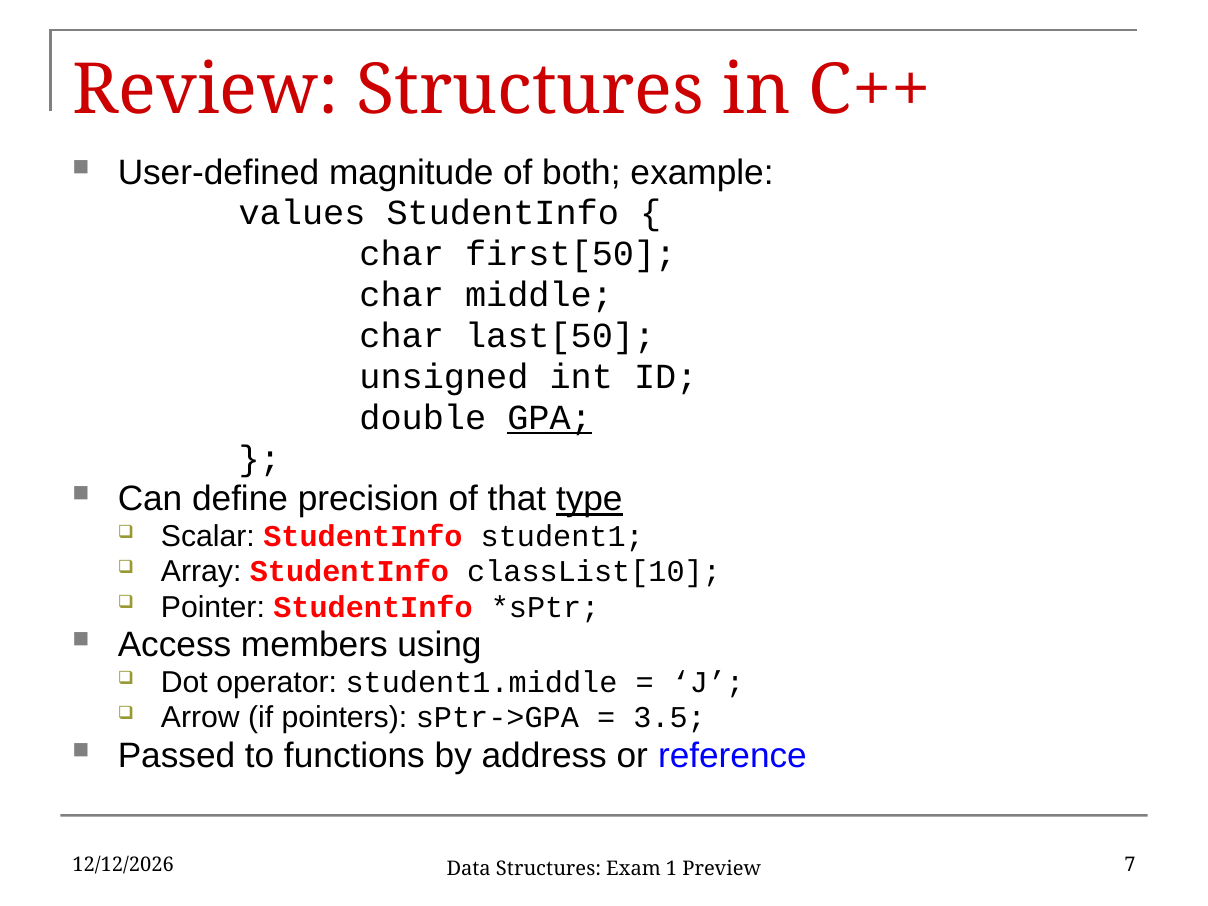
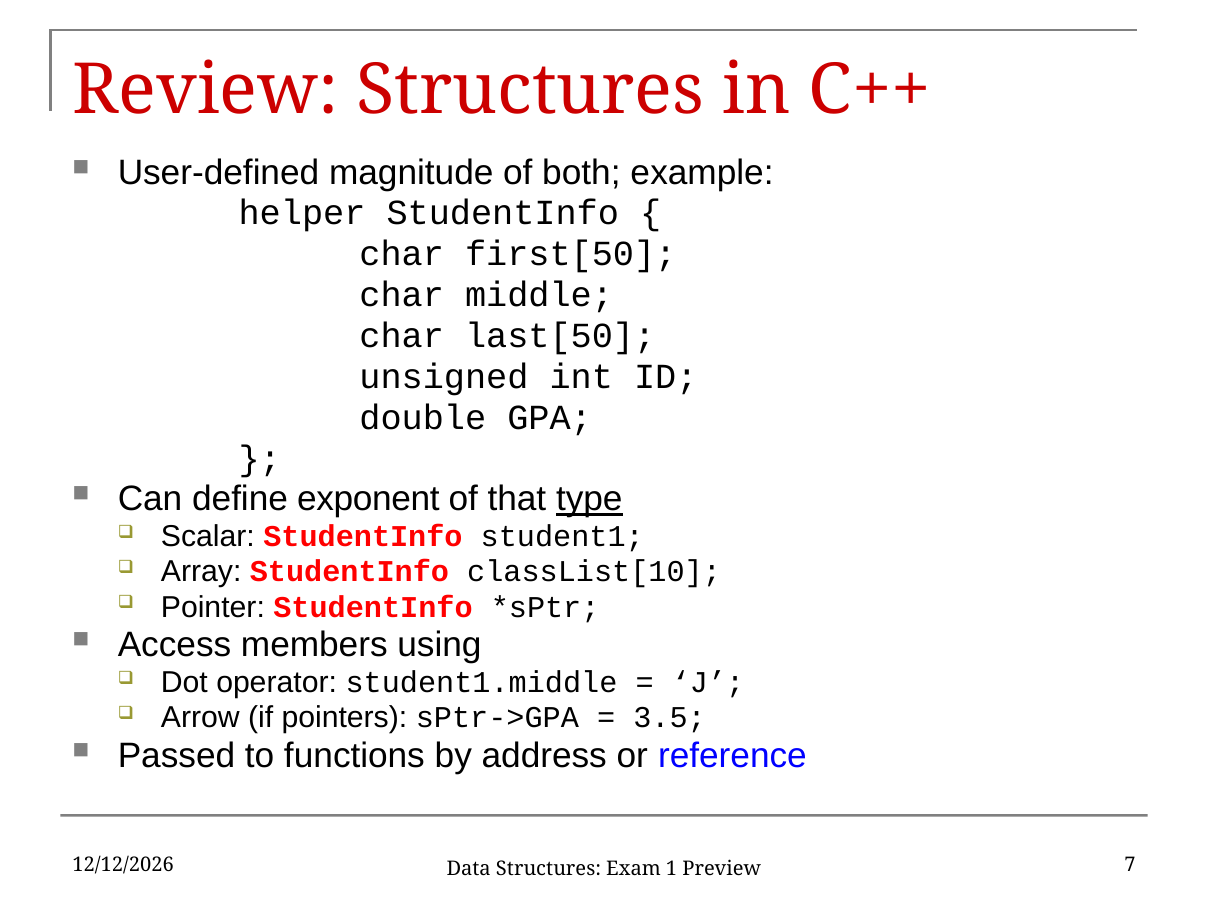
values: values -> helper (302, 213)
GPA underline: present -> none (550, 418)
precision: precision -> exponent (368, 499)
